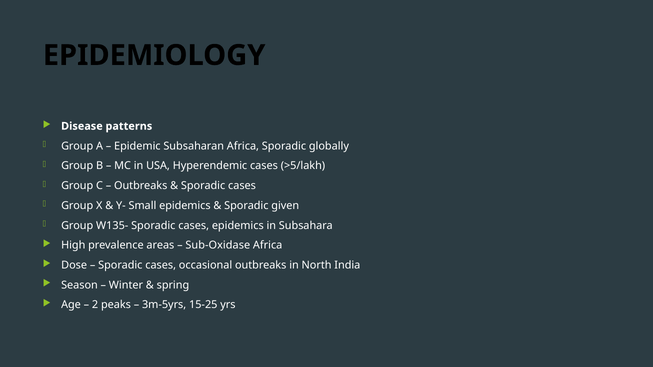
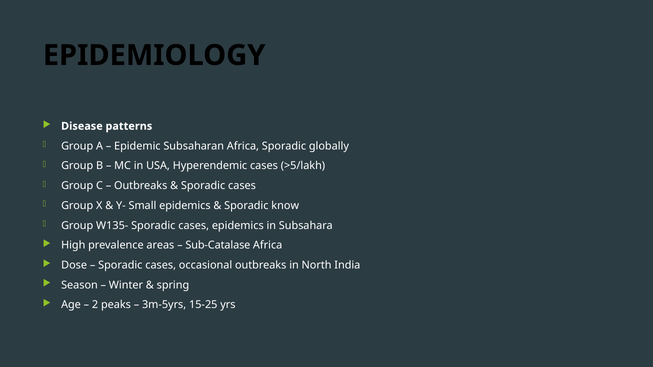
given: given -> know (285, 206)
Sub-Oxidase: Sub-Oxidase -> Sub-Catalase (218, 246)
